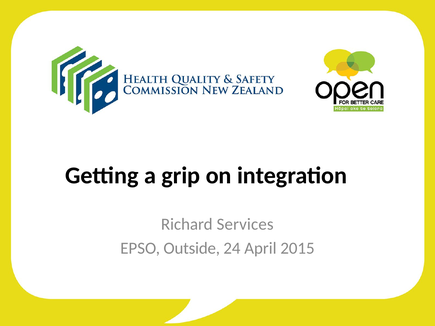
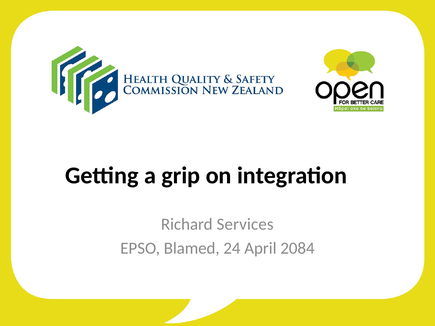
Outside: Outside -> Blamed (192, 248)
2015: 2015 -> 2084 (297, 248)
